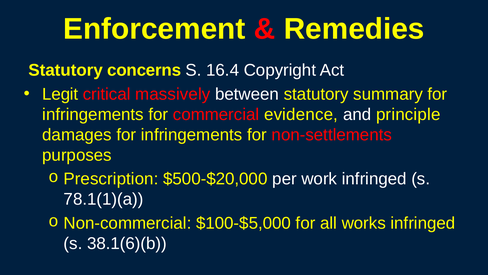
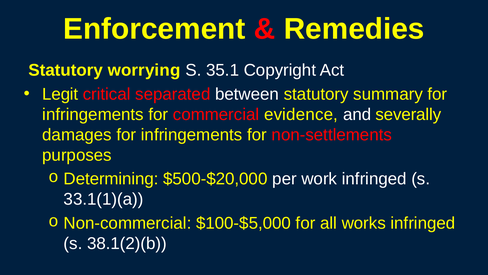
concerns: concerns -> worrying (144, 70)
16.4: 16.4 -> 35.1 (223, 70)
massively: massively -> separated (173, 94)
principle: principle -> severally (408, 114)
Prescription: Prescription -> Determining (111, 179)
78.1(1)(a: 78.1(1)(a -> 33.1(1)(a (104, 199)
38.1(6)(b: 38.1(6)(b -> 38.1(2)(b (127, 243)
